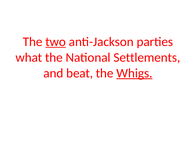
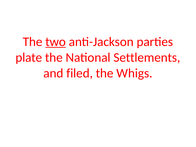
what: what -> plate (29, 57)
beat: beat -> filed (80, 73)
Whigs underline: present -> none (134, 73)
